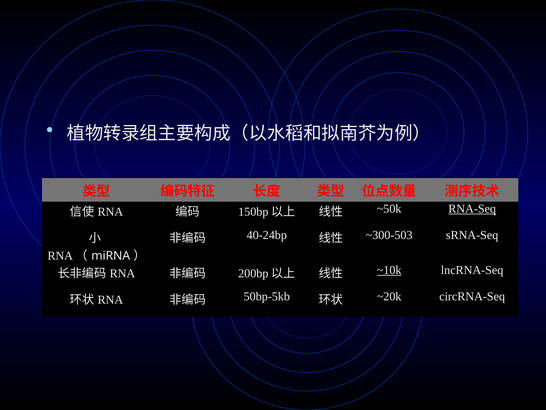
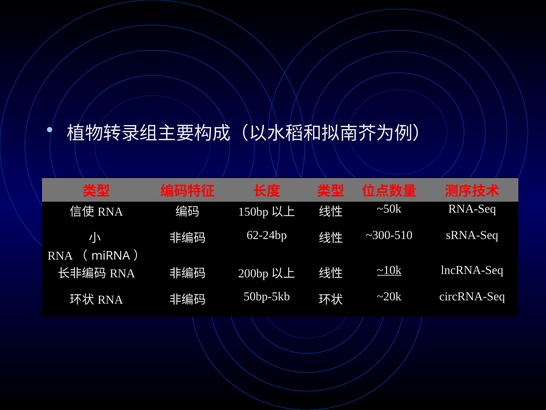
RNA-Seq underline: present -> none (472, 208)
40-24bp: 40-24bp -> 62-24bp (267, 235)
~300-503: ~300-503 -> ~300-510 (389, 235)
